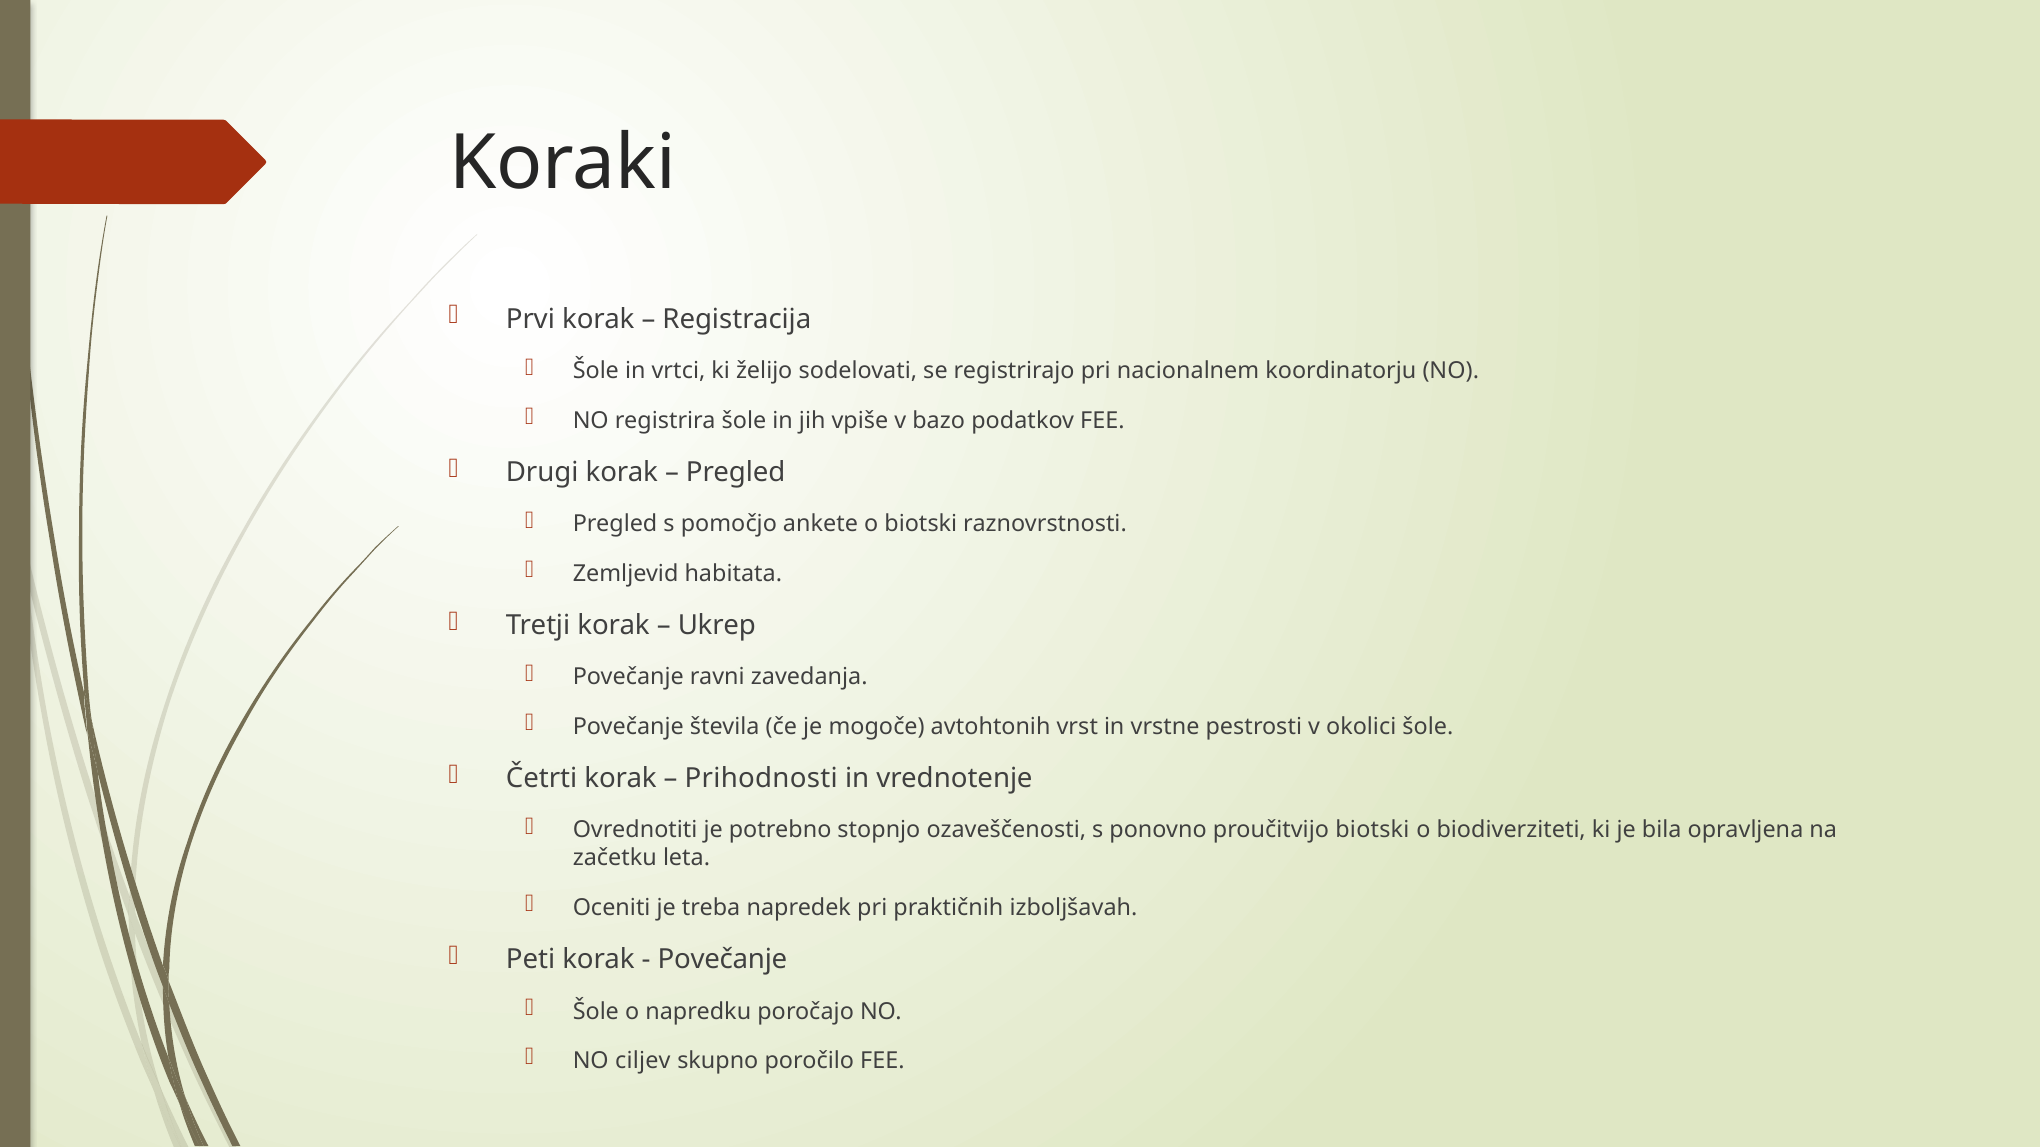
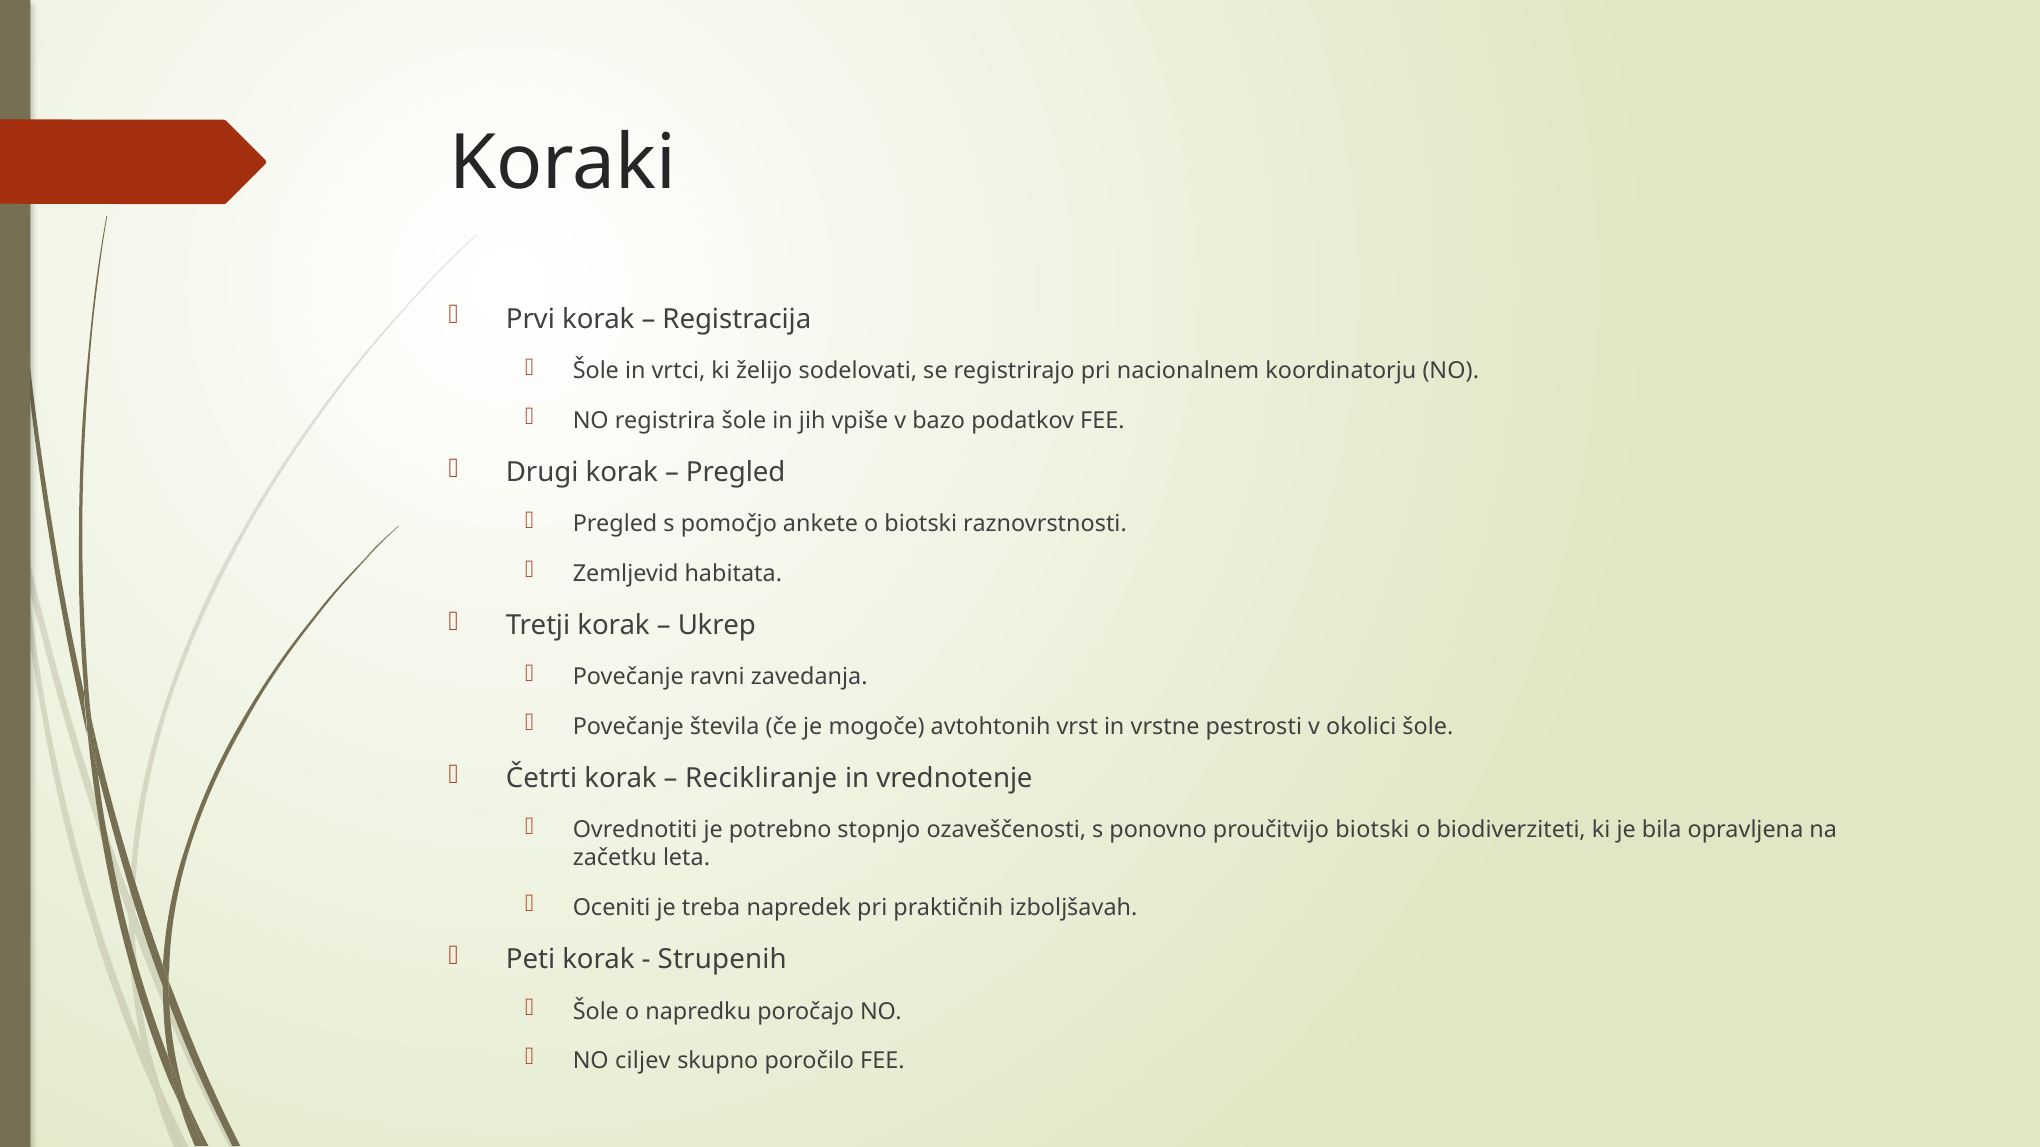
Prihodnosti: Prihodnosti -> Recikliranje (761, 779)
Povečanje: Povečanje -> Strupenih (722, 960)
